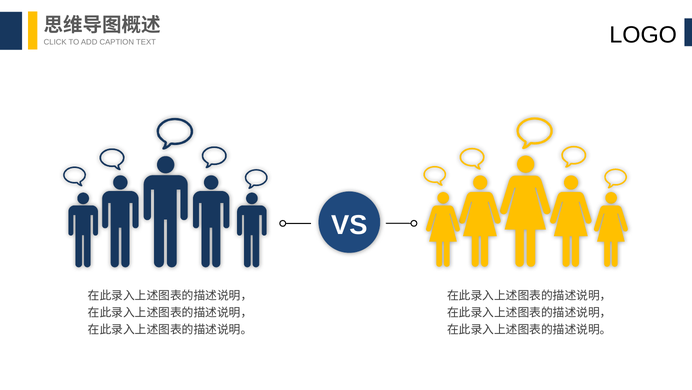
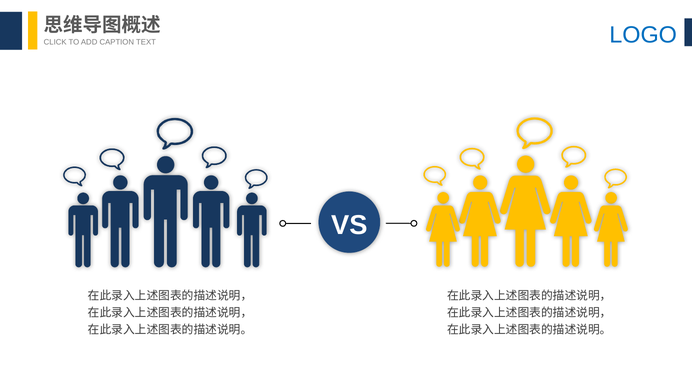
LOGO colour: black -> blue (643, 35)
